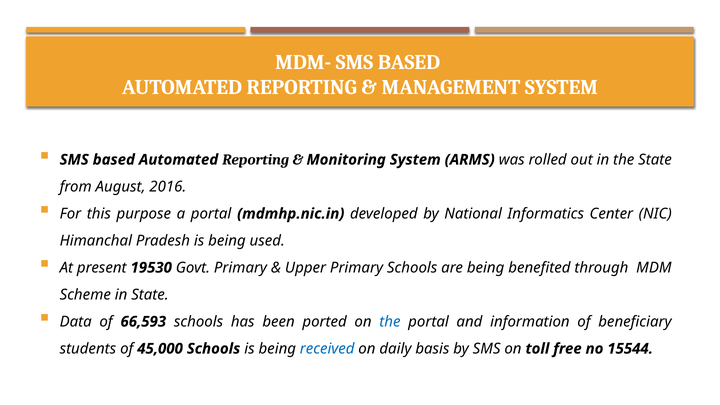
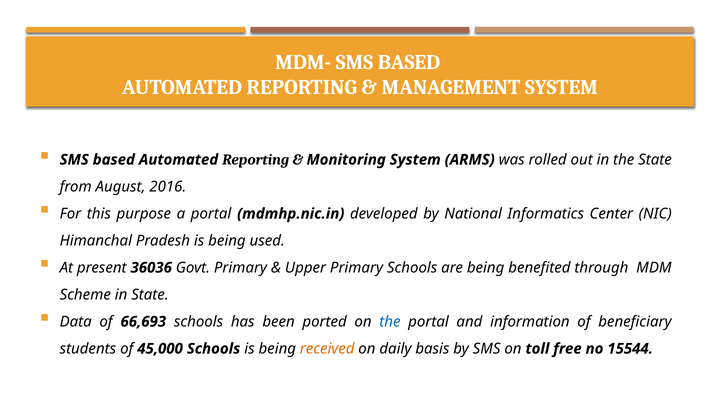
19530: 19530 -> 36036 (151, 268)
66,593: 66,593 -> 66,693 (143, 322)
received colour: blue -> orange (327, 349)
